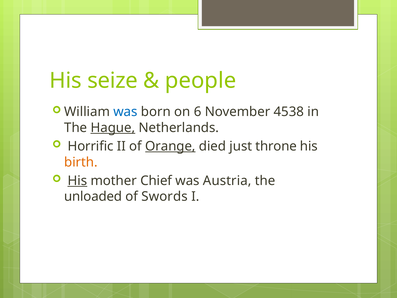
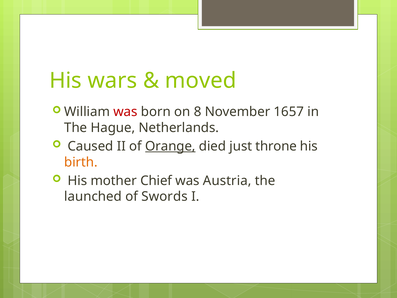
seize: seize -> wars (112, 81)
people: people -> moved (201, 81)
was colour: blue -> red (125, 112)
6: 6 -> 8 (198, 112)
4538: 4538 -> 1657 (289, 112)
Hague underline: present -> none (113, 128)
Horrific: Horrific -> Caused (90, 146)
His underline: present -> none (77, 181)
unloaded: unloaded -> launched (93, 196)
